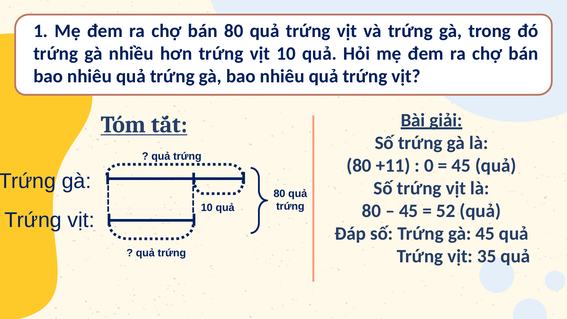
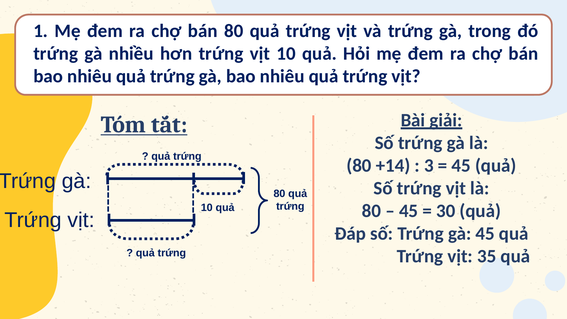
+11: +11 -> +14 (393, 166)
0: 0 -> 3 (429, 166)
52: 52 -> 30 (446, 211)
